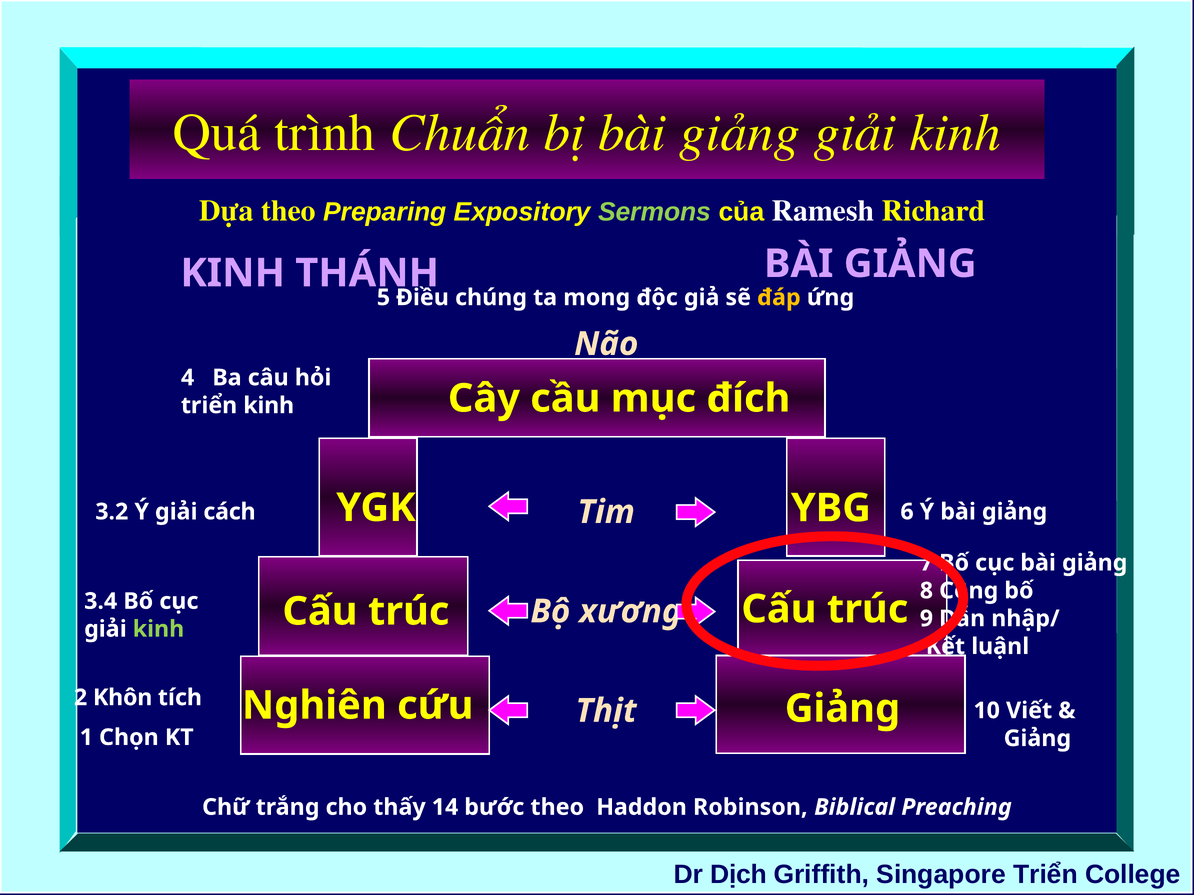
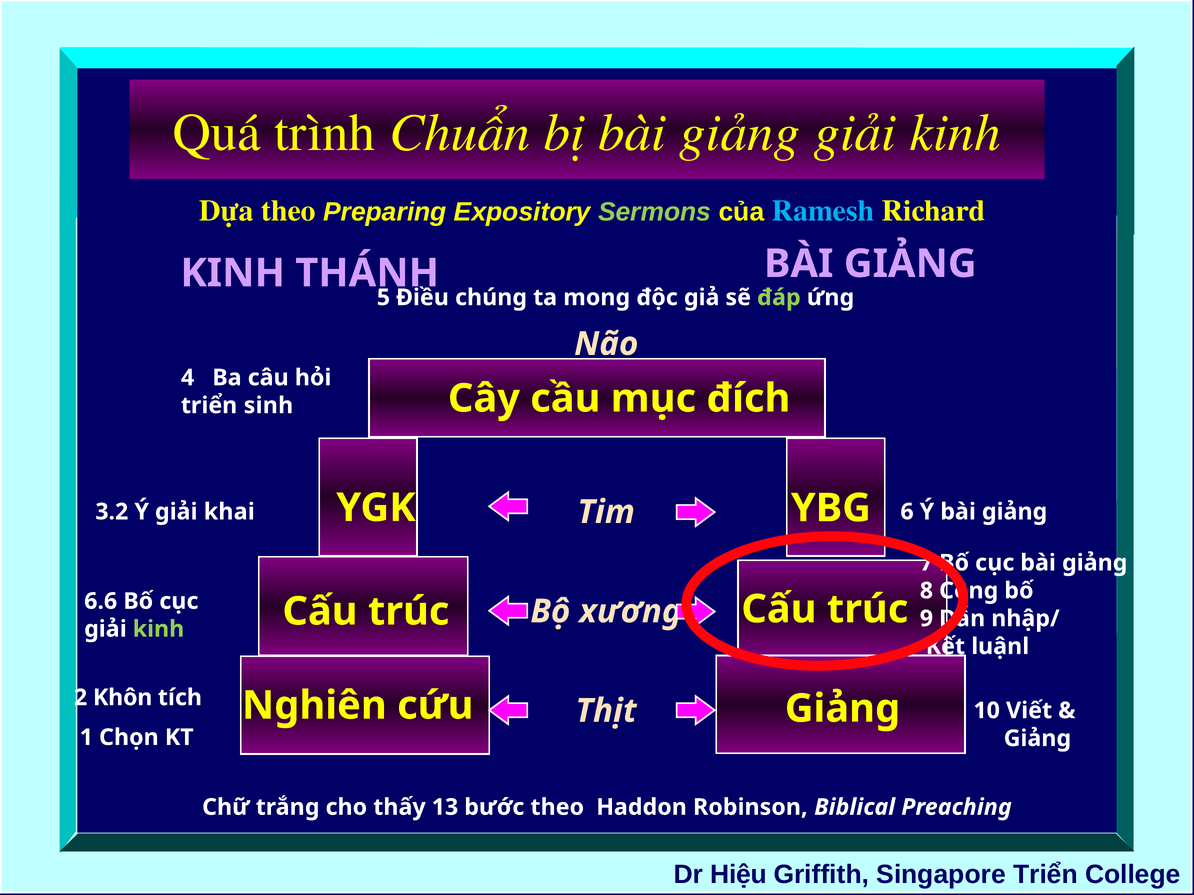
Ramesh colour: white -> light blue (823, 211)
đáp colour: yellow -> light green (779, 298)
triển kinh: kinh -> sinh (268, 406)
cách: cách -> khai (229, 512)
3.4: 3.4 -> 6.6 (101, 602)
14: 14 -> 13 (445, 808)
Dịch: Dịch -> Hiệu (739, 875)
